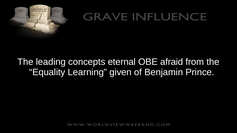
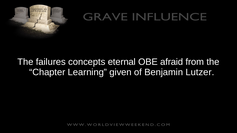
leading: leading -> failures (51, 62)
Equality: Equality -> Chapter (47, 72)
Prince: Prince -> Lutzer (200, 72)
